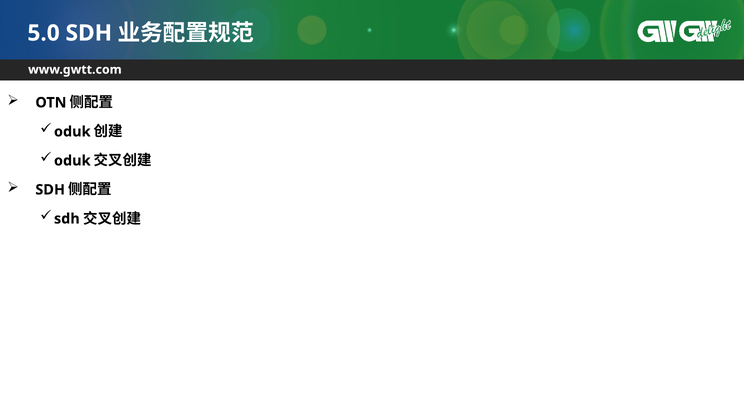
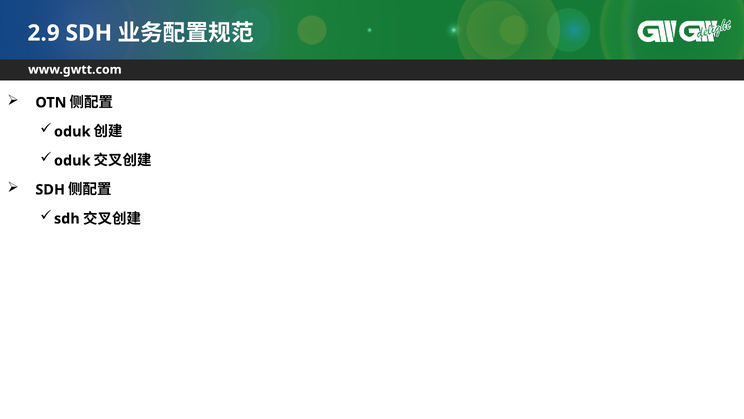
5.0: 5.0 -> 2.9 (44, 33)
